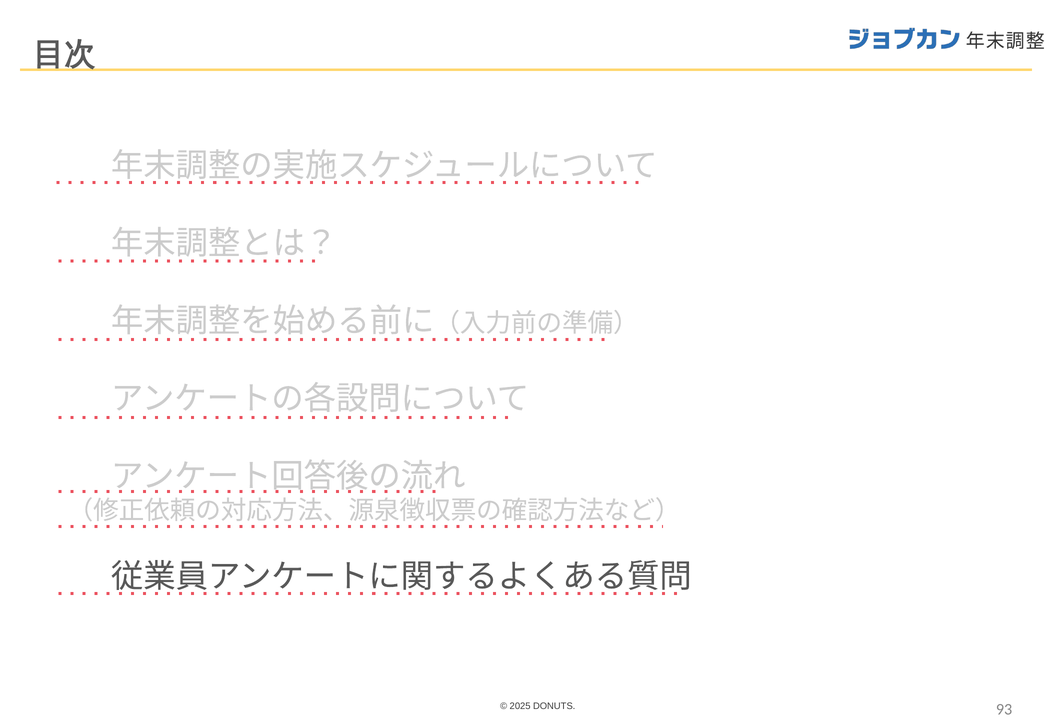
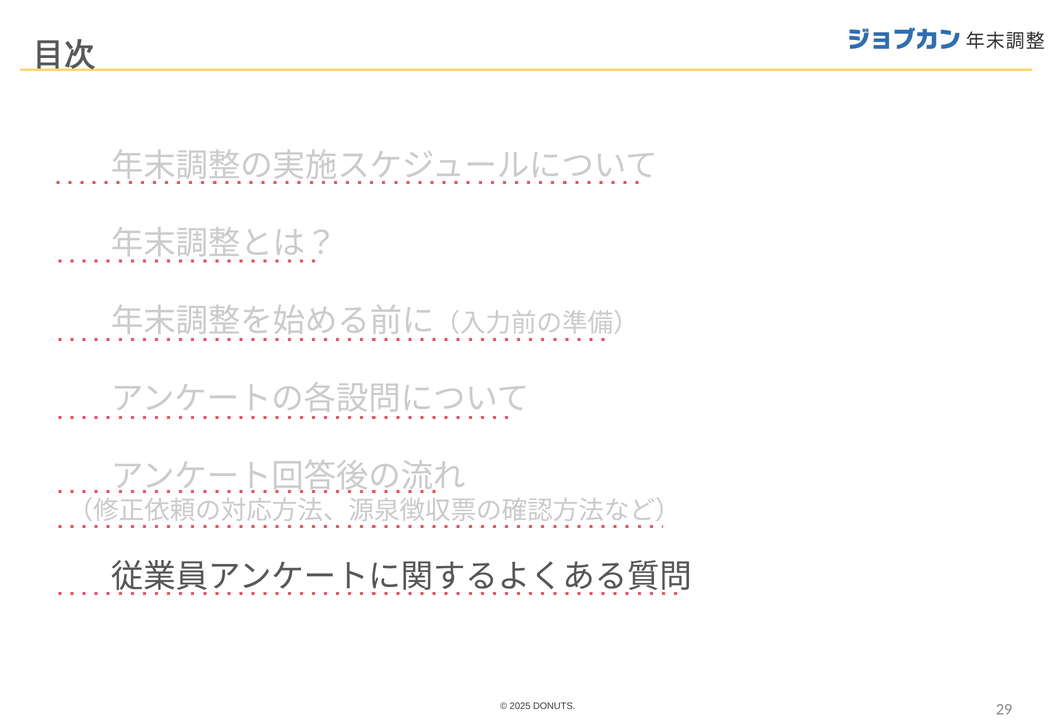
93: 93 -> 29 (1004, 709)
